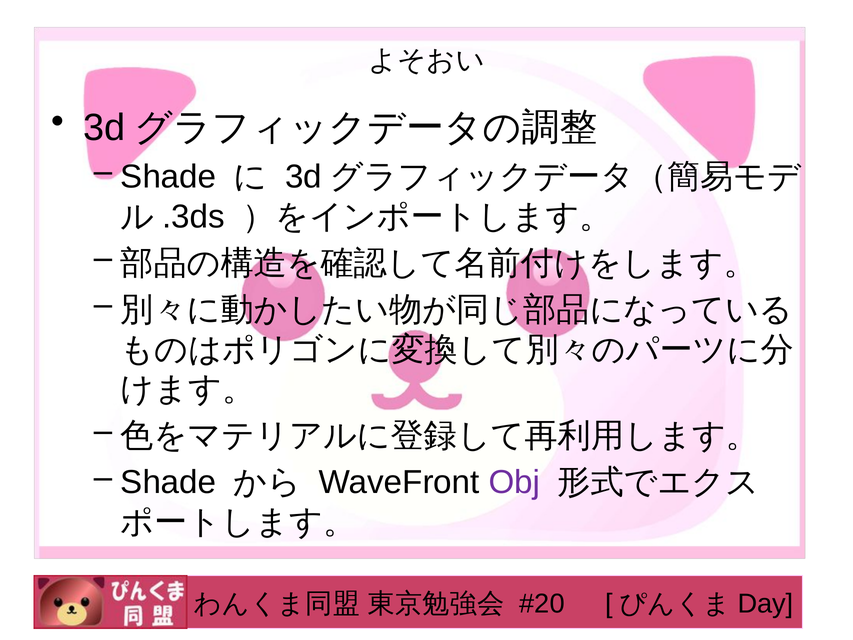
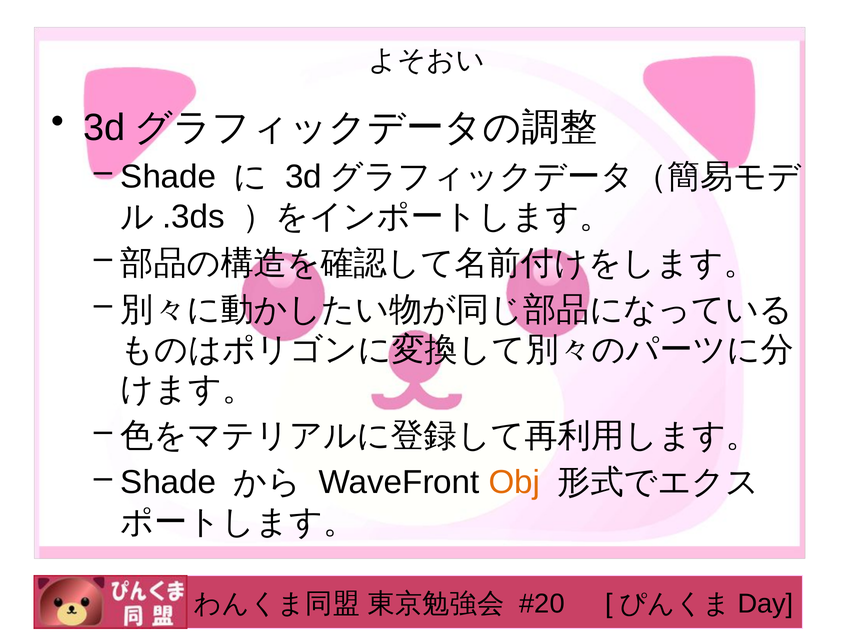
Obj colour: purple -> orange (514, 482)
